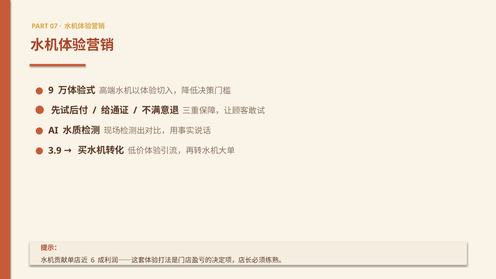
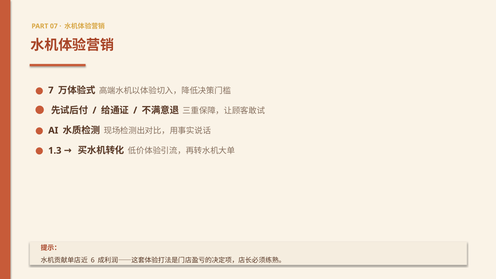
9: 9 -> 7 (51, 90)
3.9: 3.9 -> 1.3 (55, 151)
